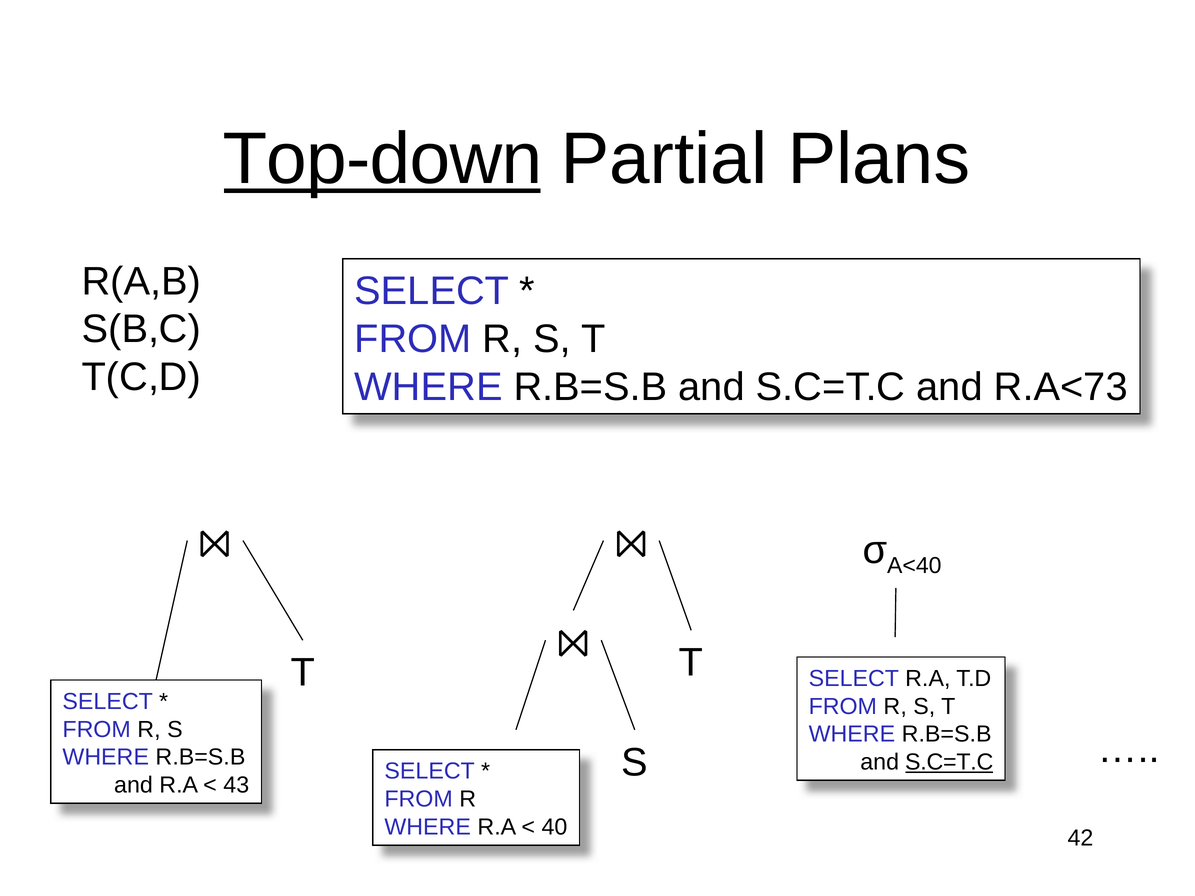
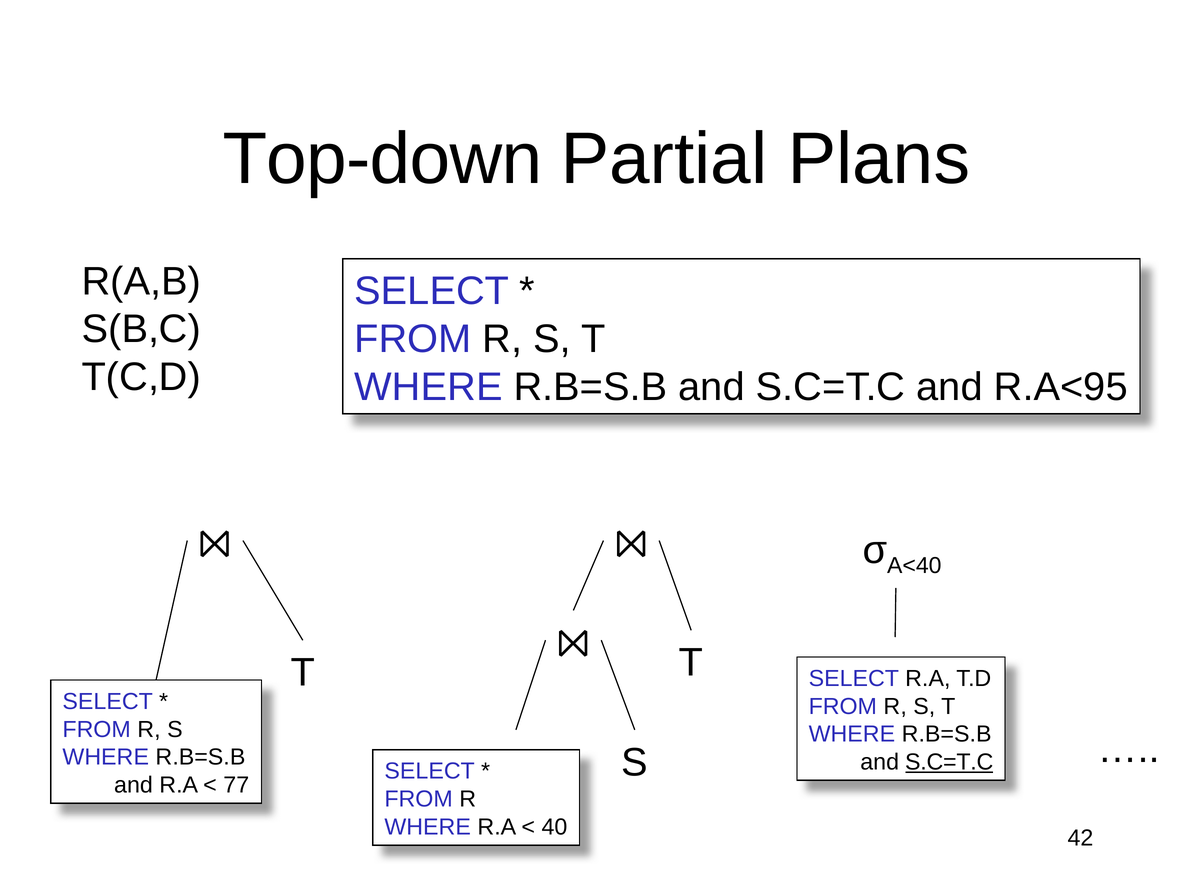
Top-down underline: present -> none (382, 159)
R.A<73: R.A<73 -> R.A<95 (1061, 387)
43: 43 -> 77 (236, 785)
